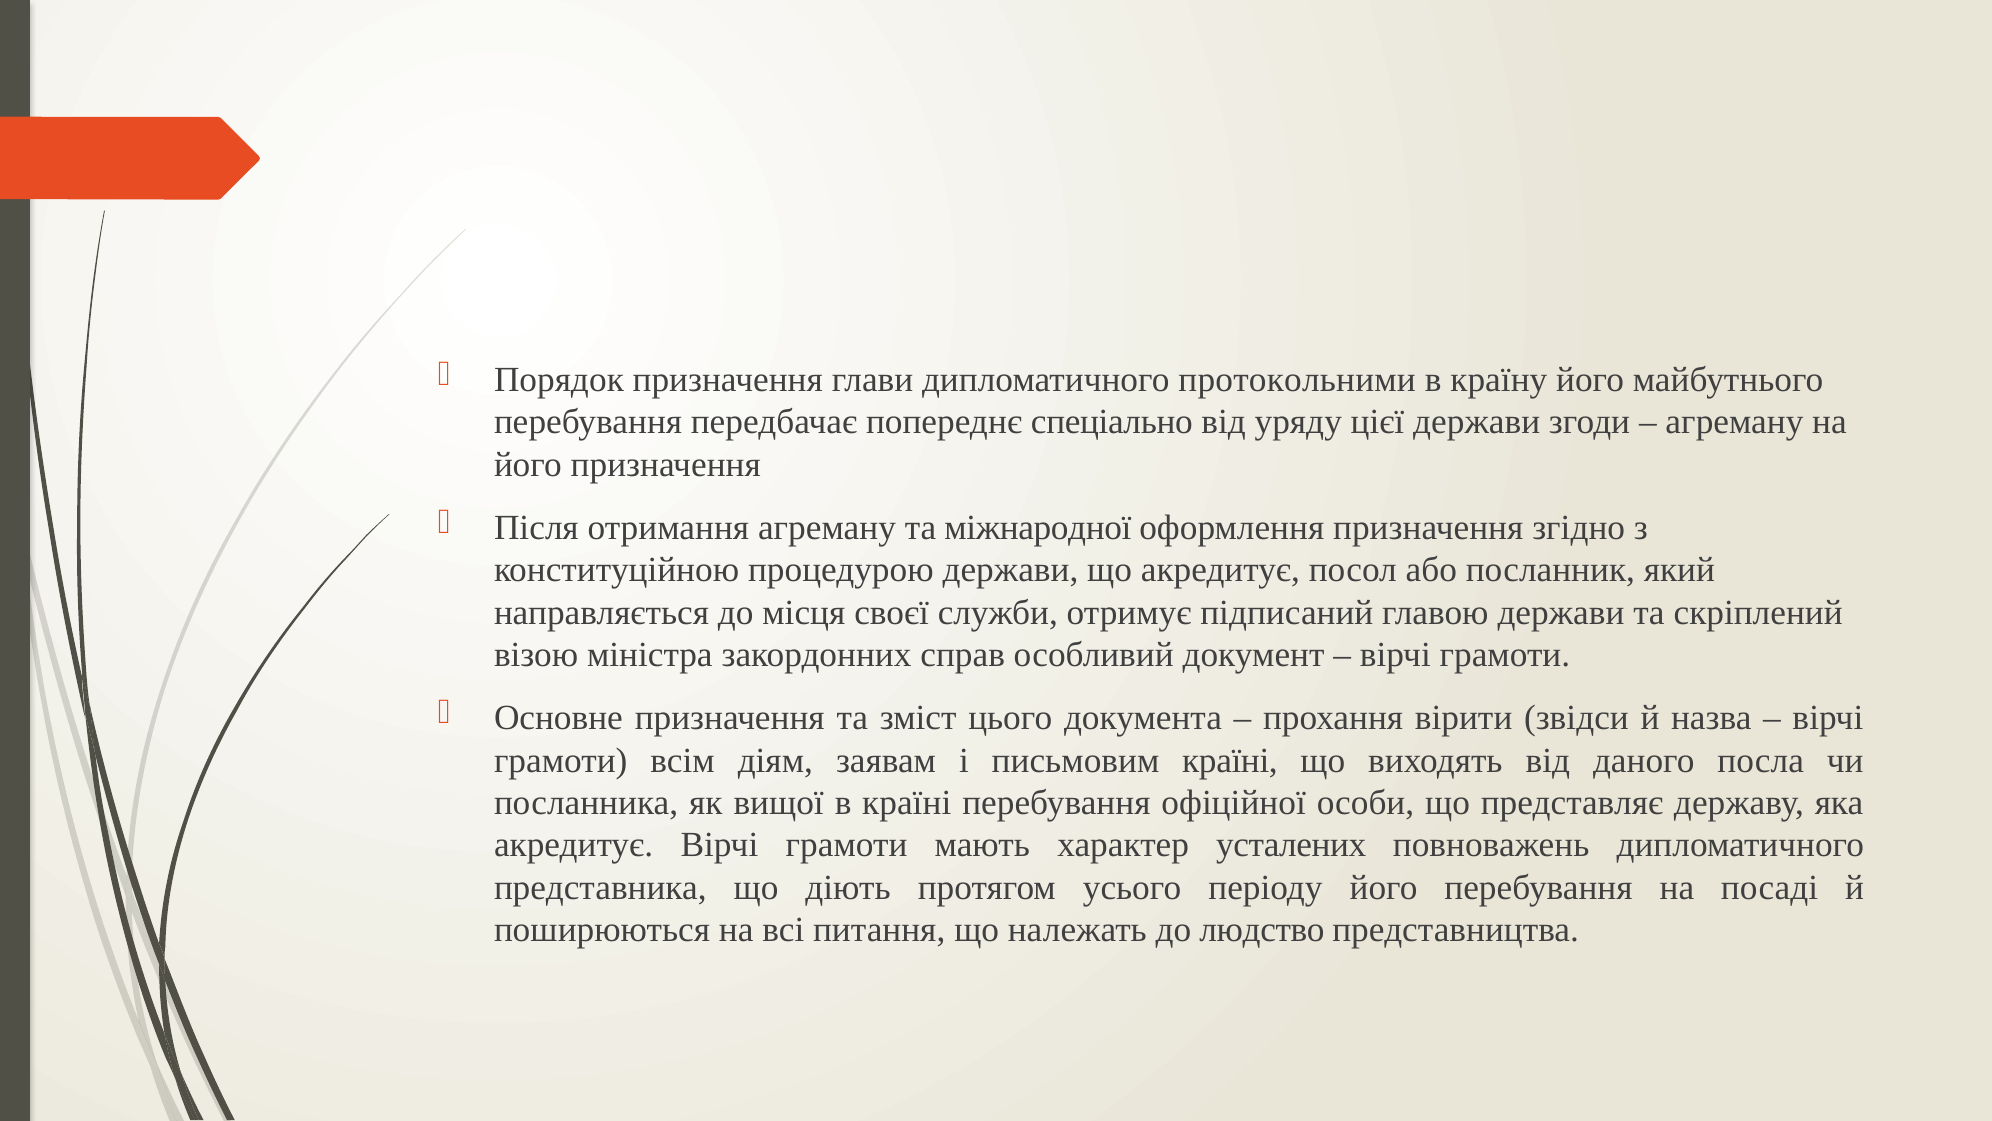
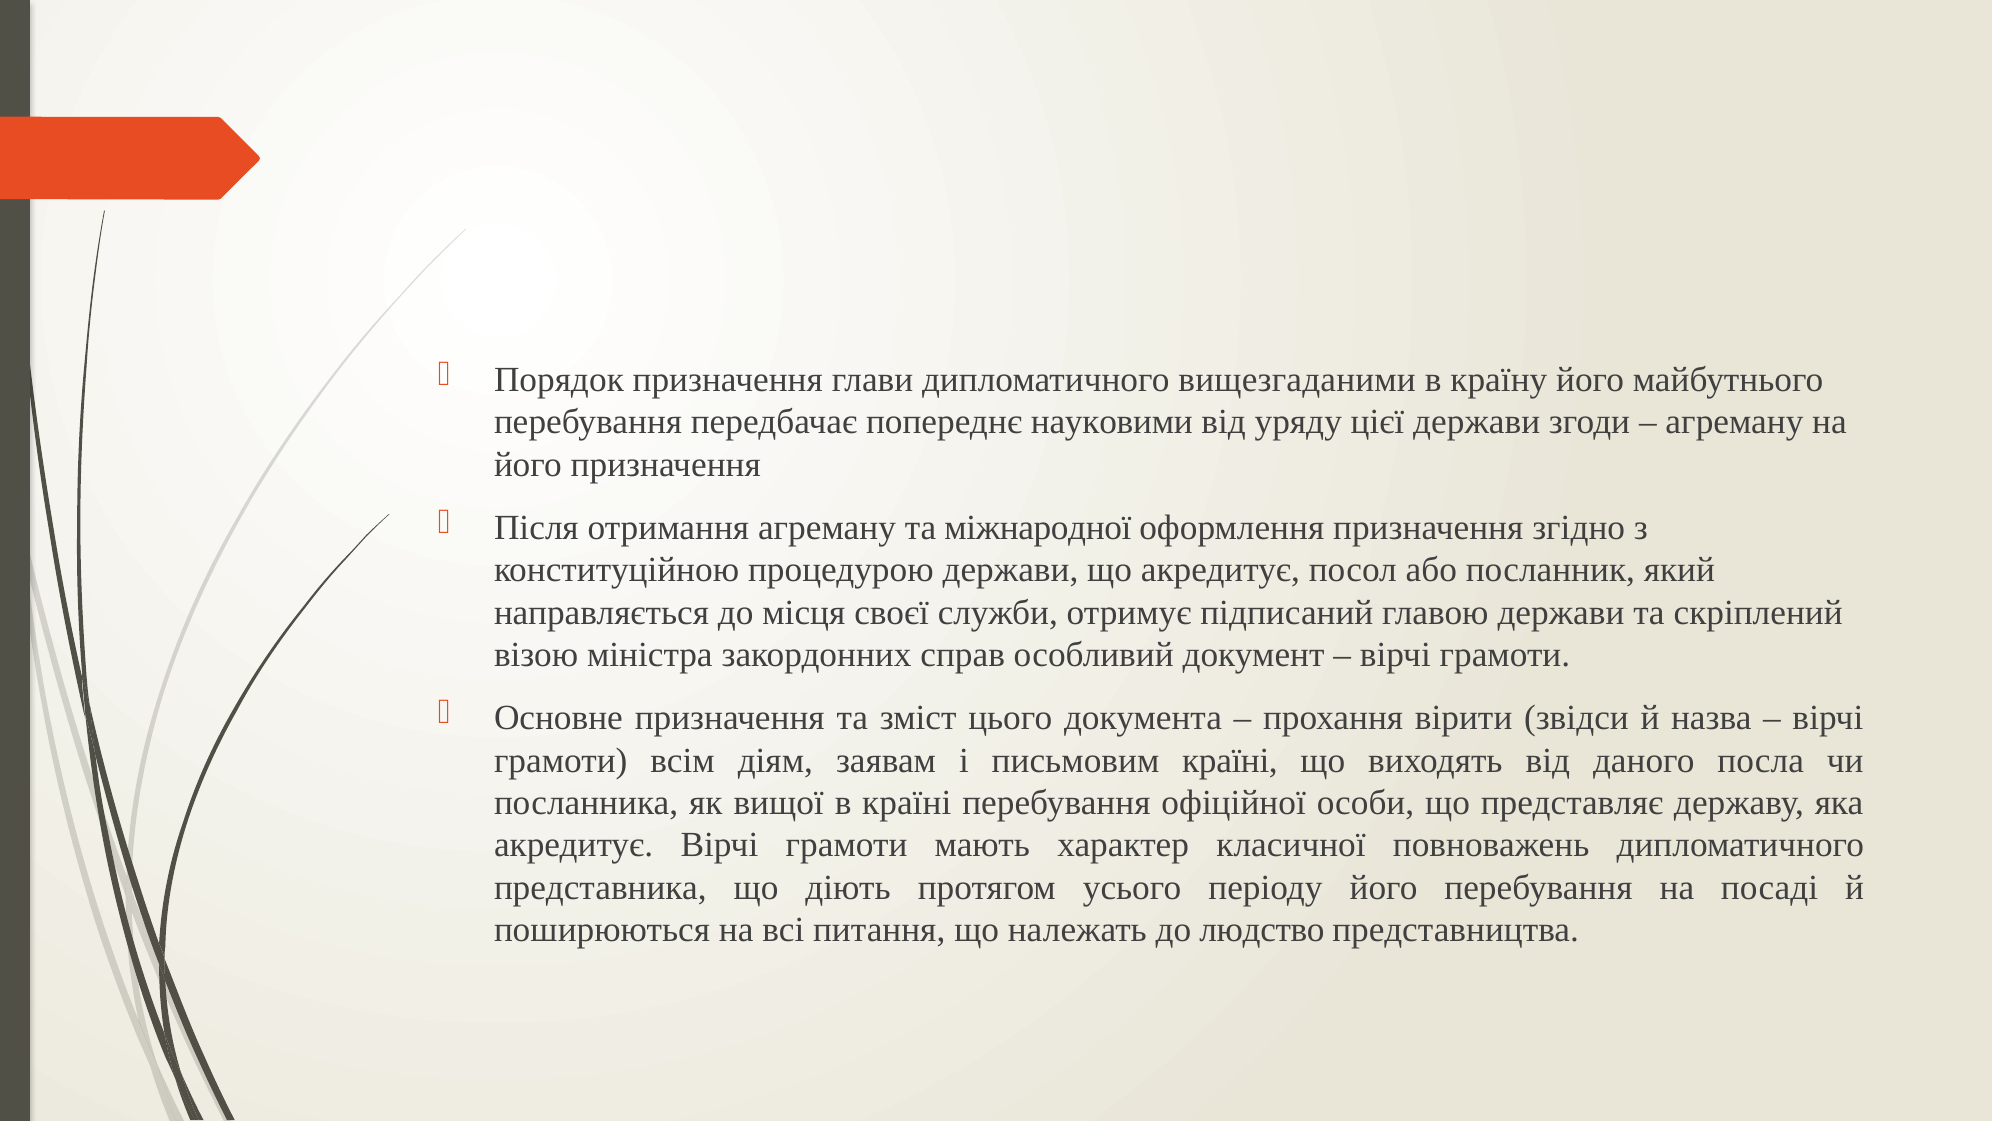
протокольними: протокольними -> вищезгаданими (1297, 380)
спеціально: спеціально -> науковими (1112, 422)
усталених: усталених -> класичної (1291, 845)
